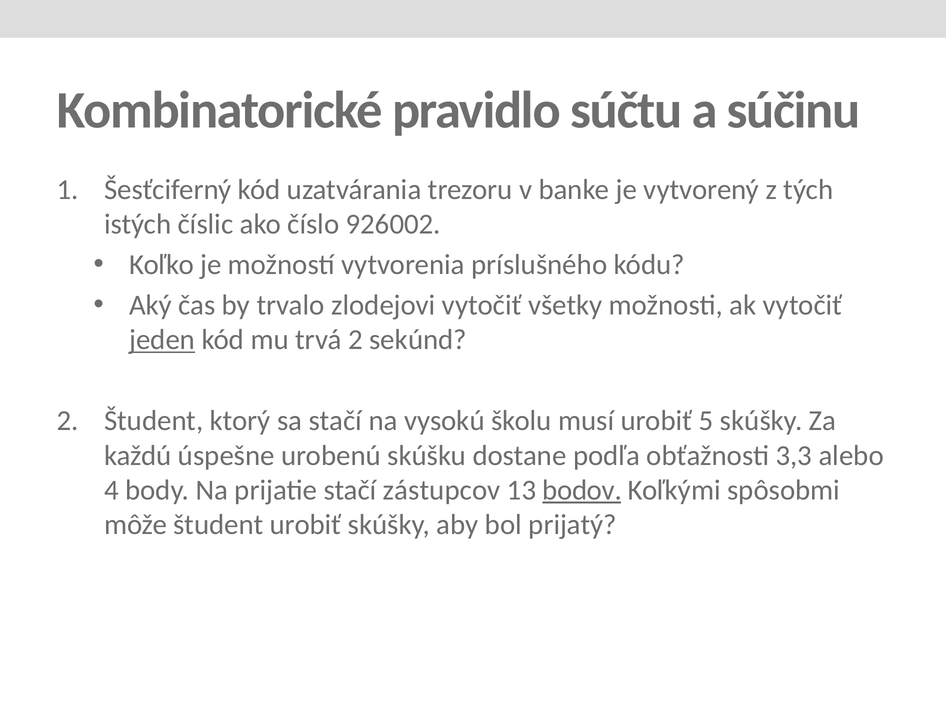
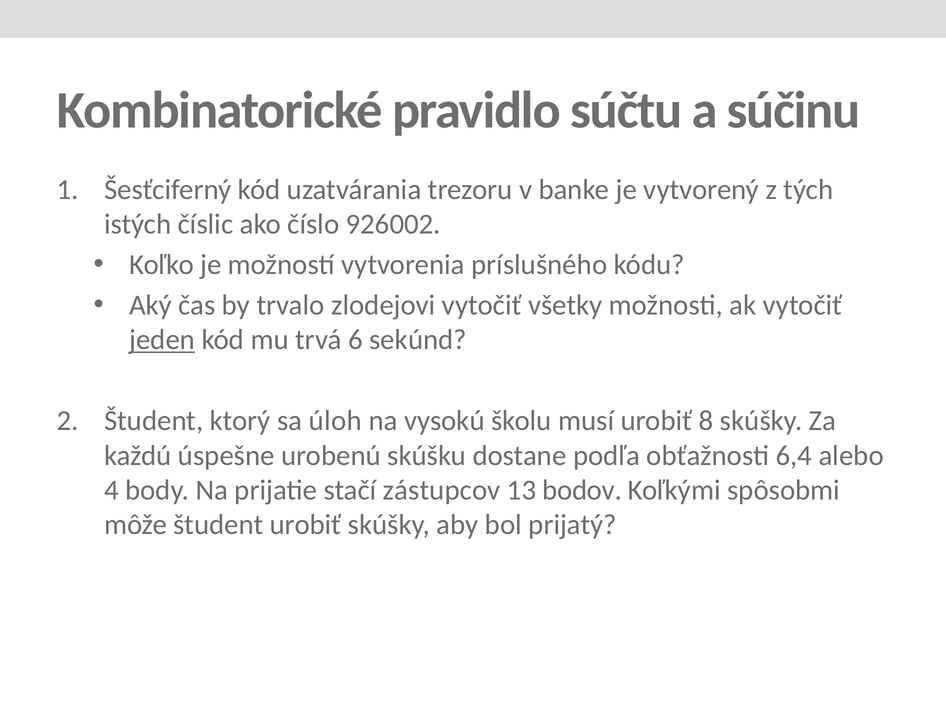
trvá 2: 2 -> 6 (355, 340)
sa stačí: stačí -> úloh (335, 421)
5: 5 -> 8 (706, 421)
3,3: 3,3 -> 6,4 (794, 455)
bodov underline: present -> none (582, 490)
